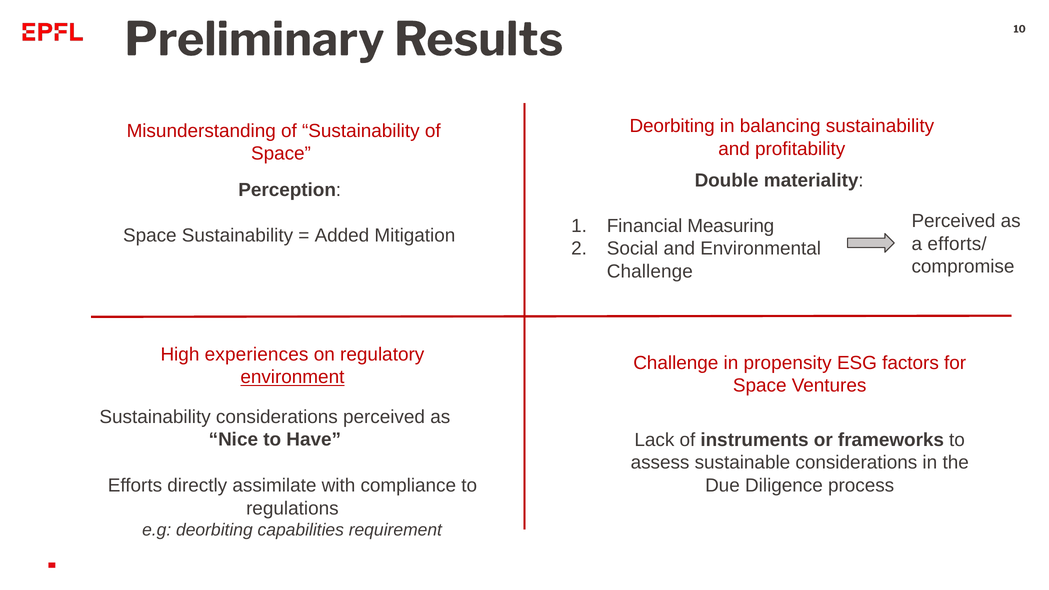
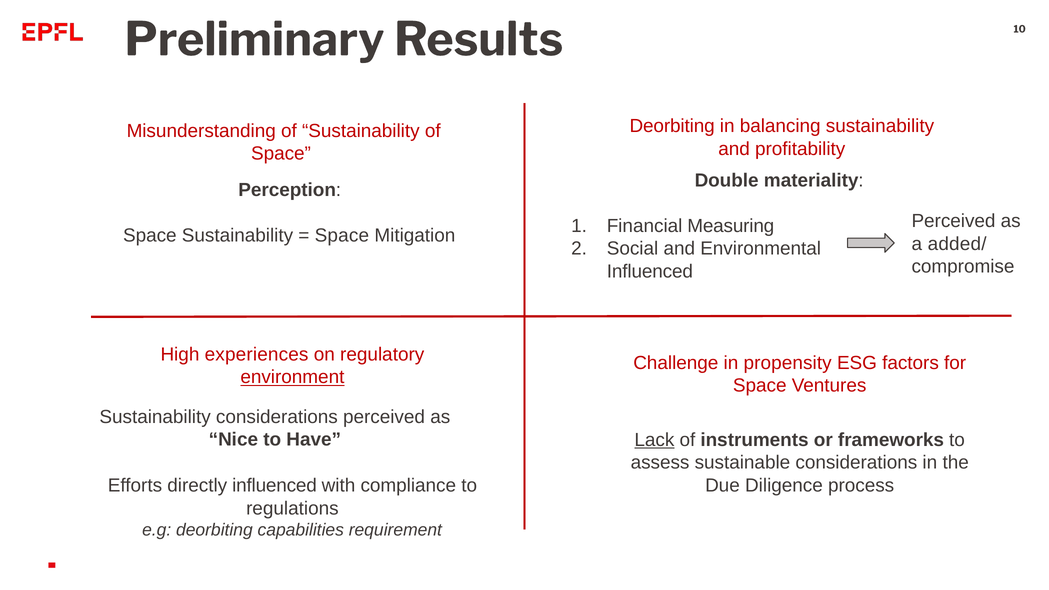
Added: Added -> Space (342, 235)
efforts/: efforts/ -> added/ (957, 244)
Challenge: Challenge -> Influenced (650, 271)
Lack underline: none -> present (654, 440)
directly assimilate: assimilate -> influenced (275, 486)
